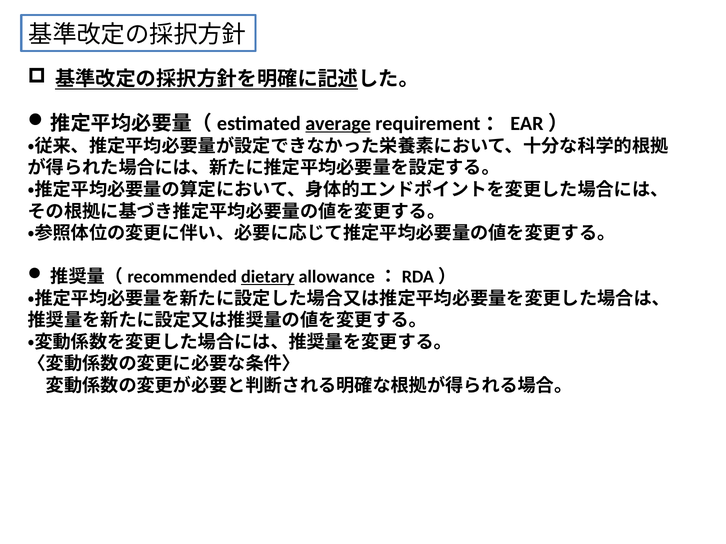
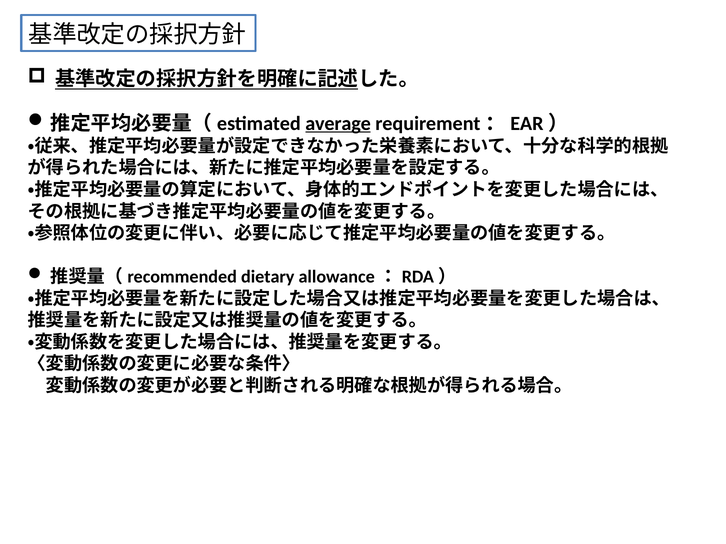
dietary underline: present -> none (268, 277)
